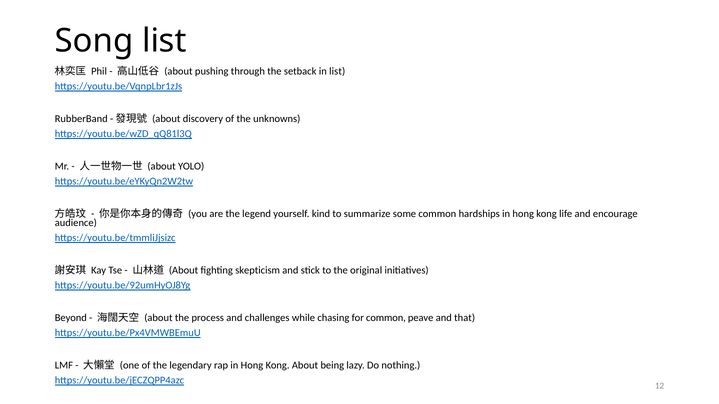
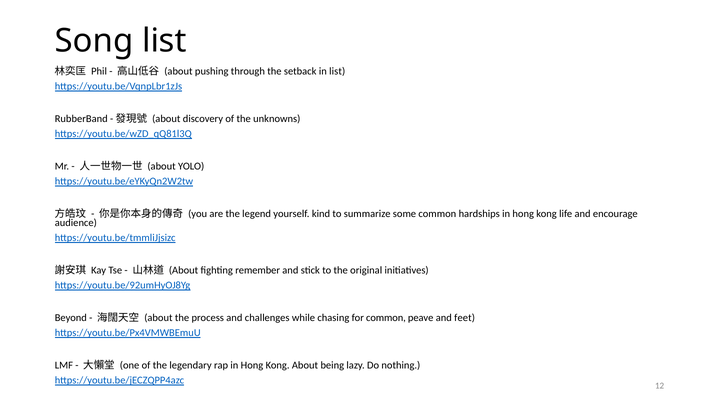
skepticism: skepticism -> remember (258, 271)
that: that -> feet (465, 318)
